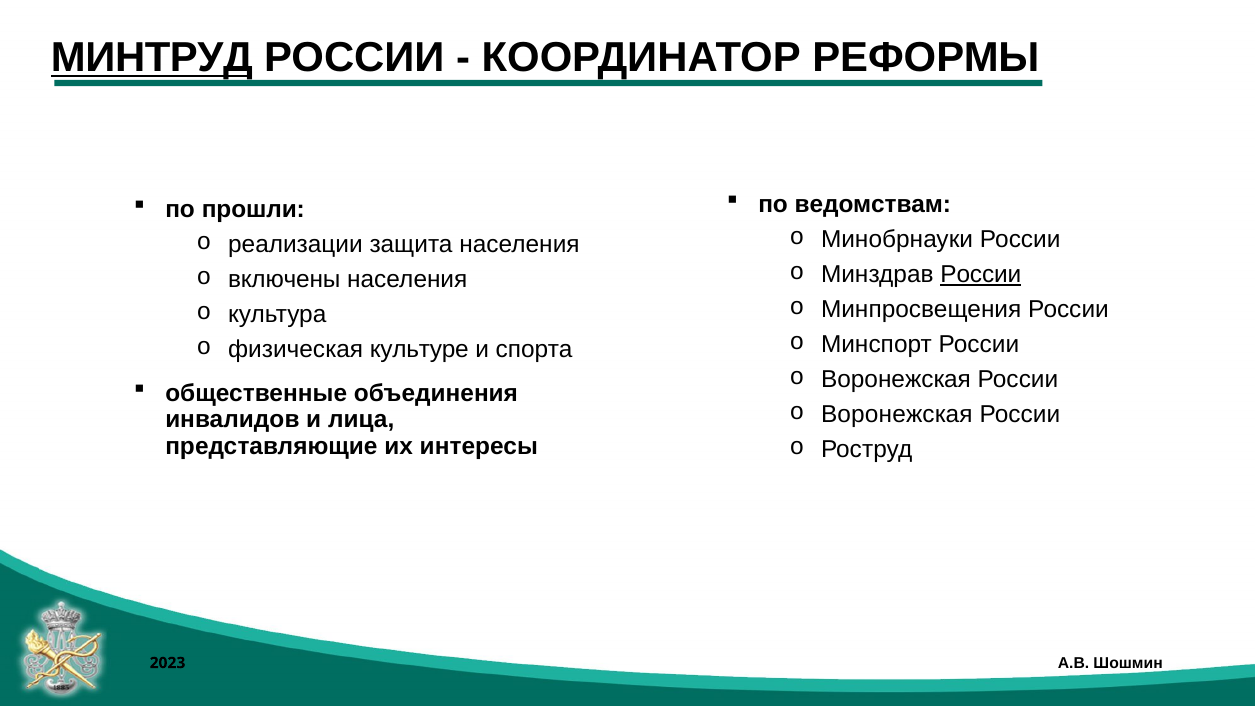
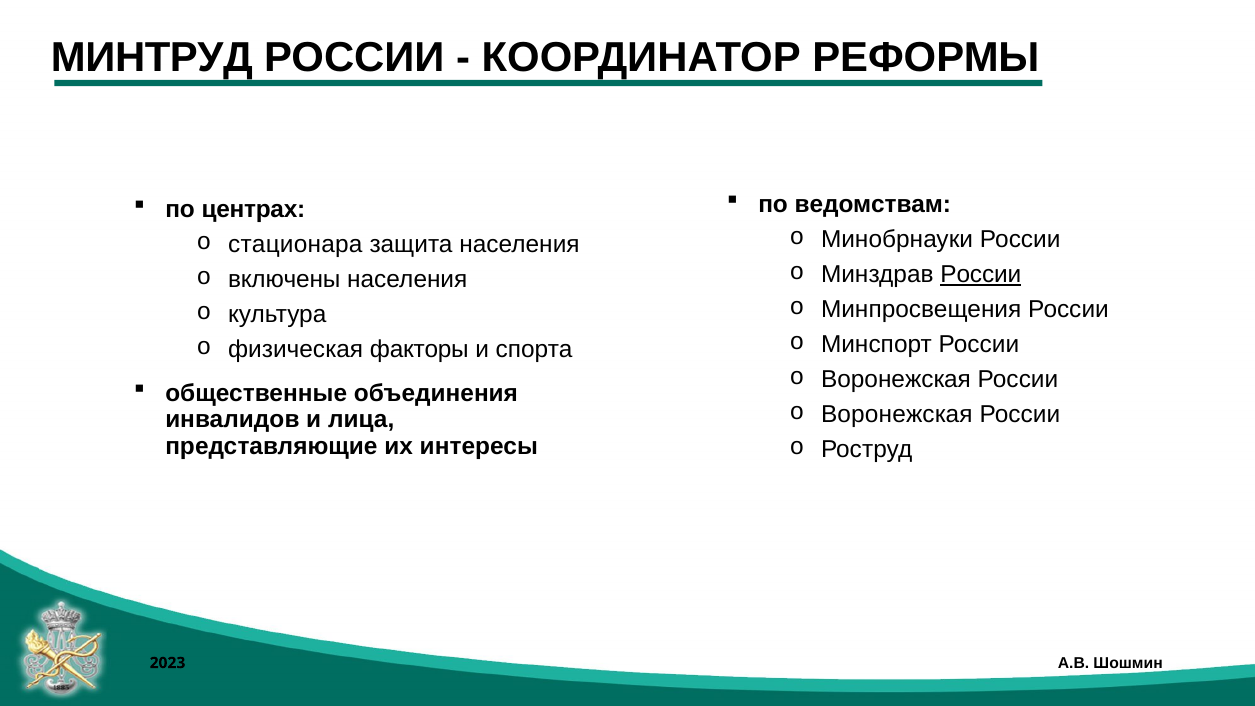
МИНТРУД underline: present -> none (152, 58)
прошли: прошли -> центрах (253, 209)
реализации: реализации -> стационара (295, 244)
культуре: культуре -> факторы (419, 350)
